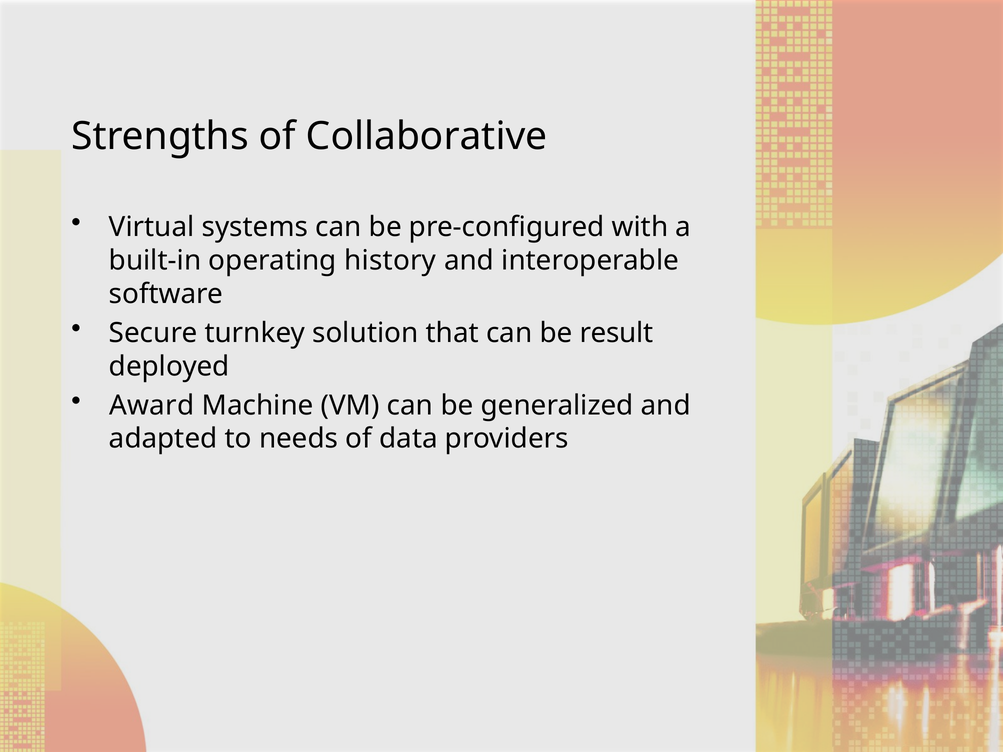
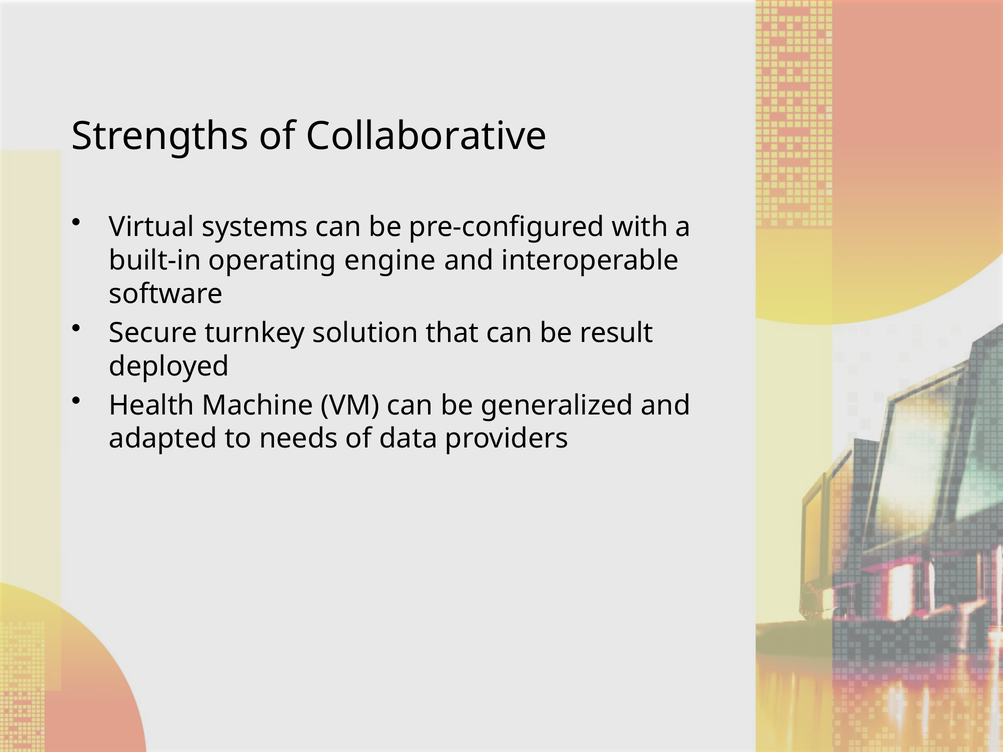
history: history -> engine (390, 261)
Award: Award -> Health (152, 405)
